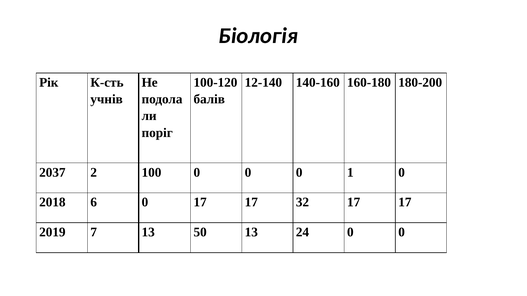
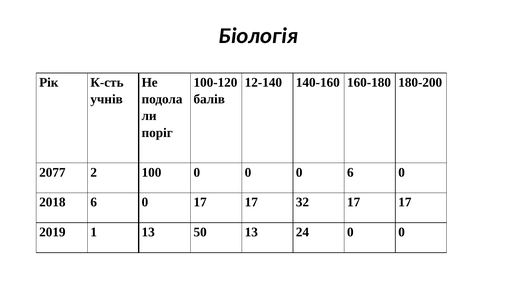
2037: 2037 -> 2077 (52, 173)
0 1: 1 -> 6 (350, 173)
7: 7 -> 1 (94, 233)
